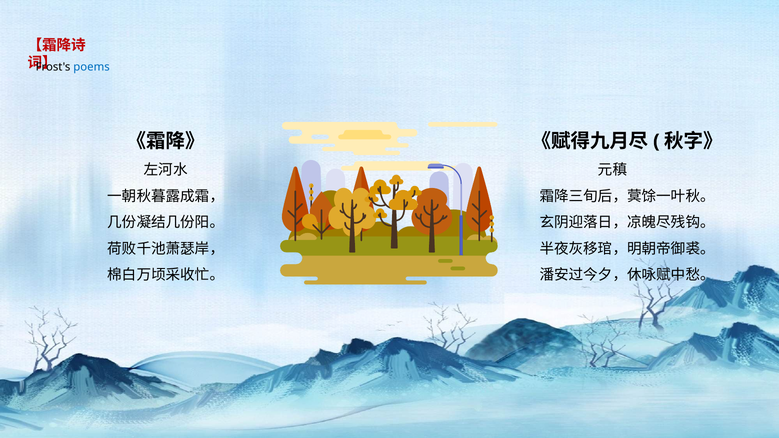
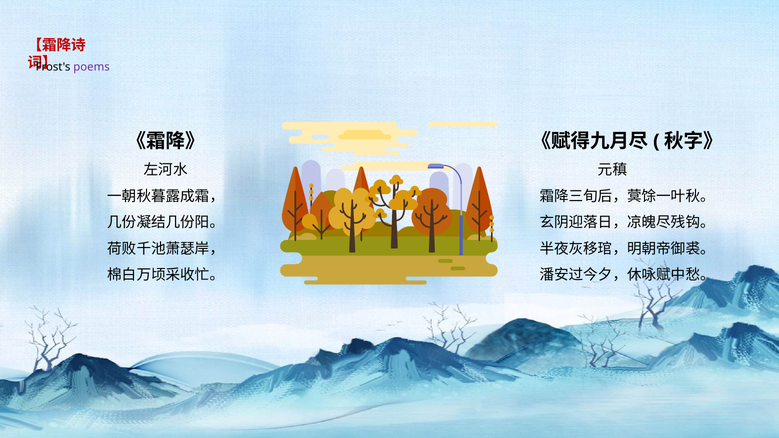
poems colour: blue -> purple (92, 67)
